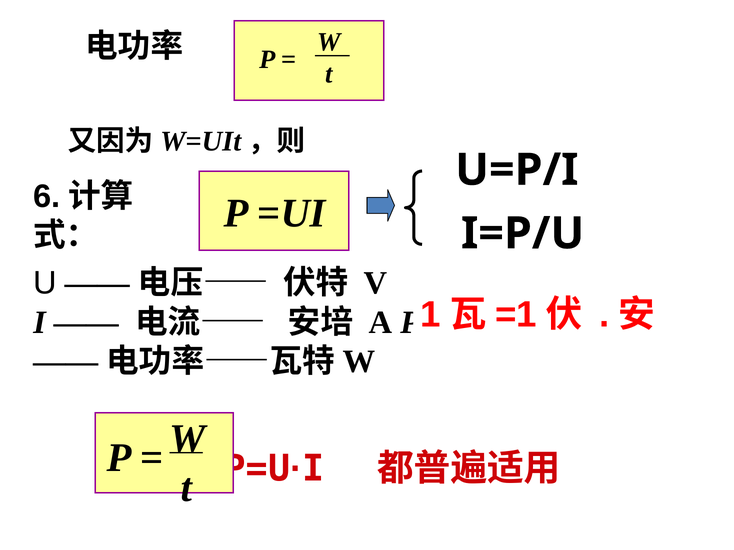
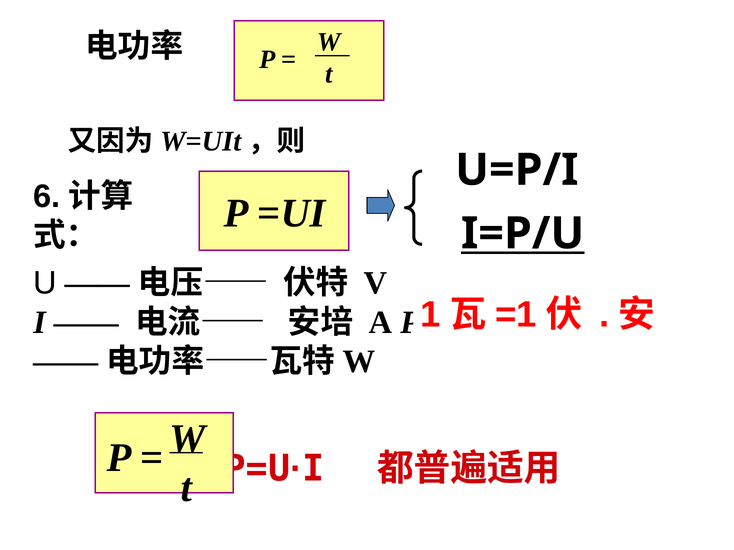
I=P/U underline: none -> present (523, 234)
